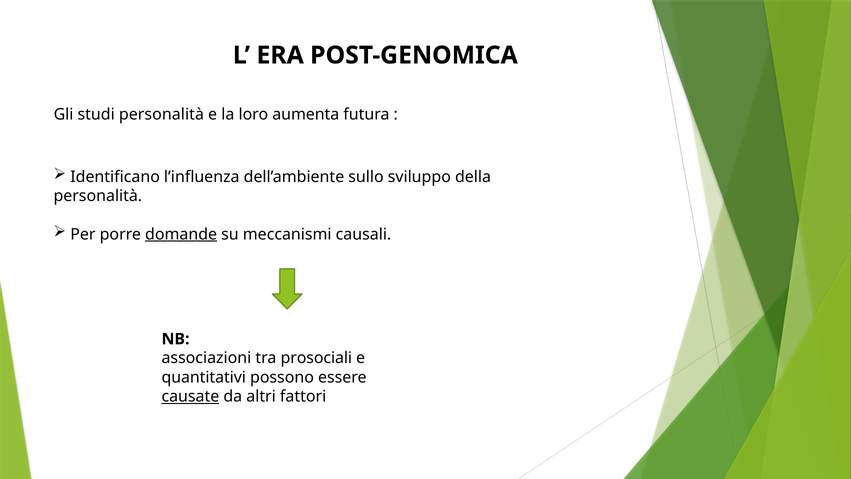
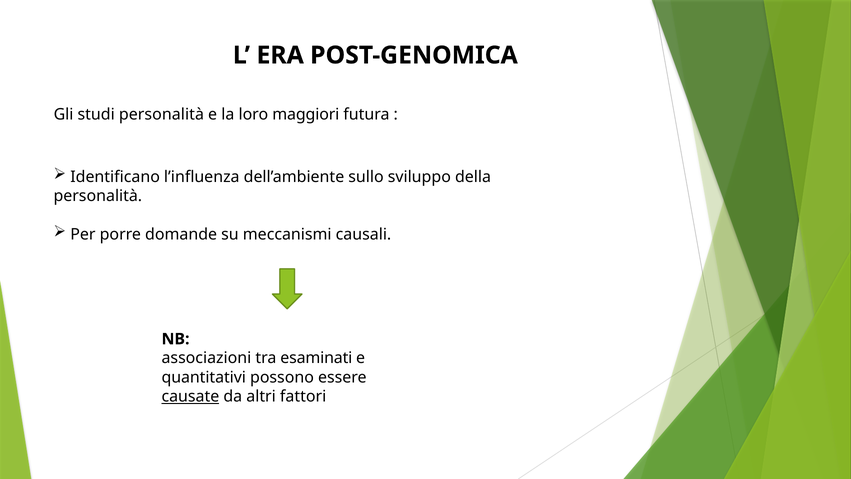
aumenta: aumenta -> maggiori (306, 114)
domande underline: present -> none (181, 234)
prosociali: prosociali -> esaminati (316, 358)
